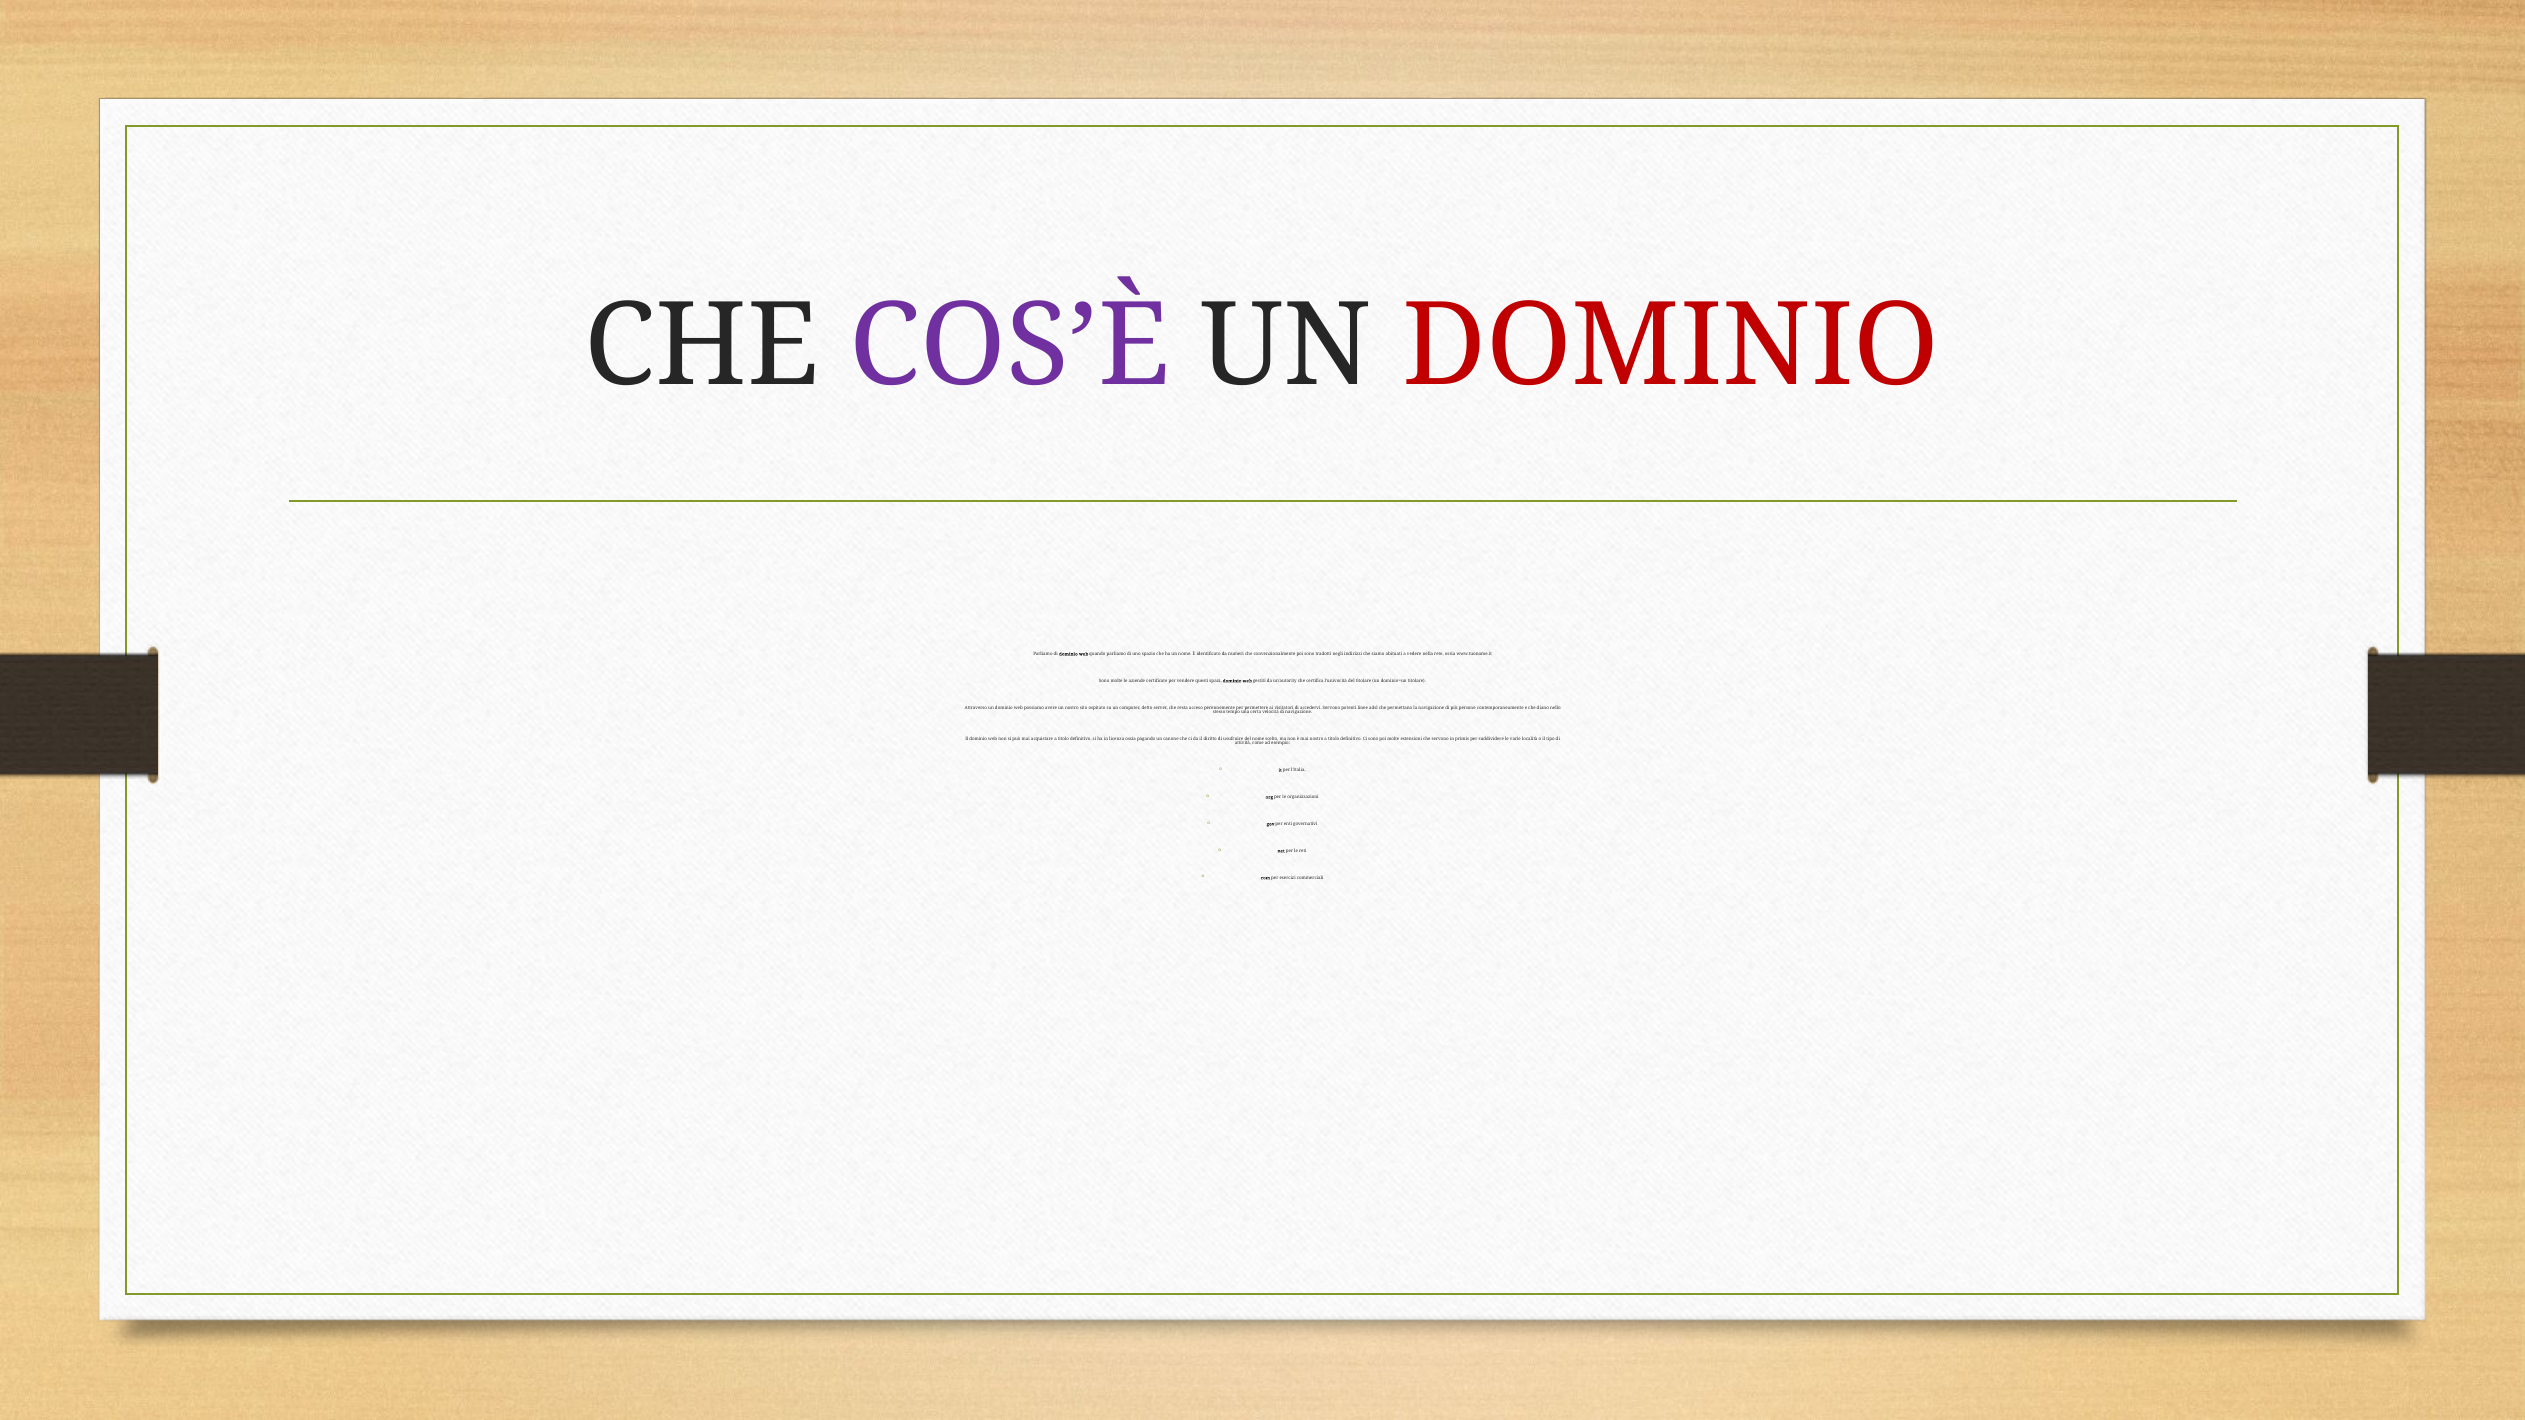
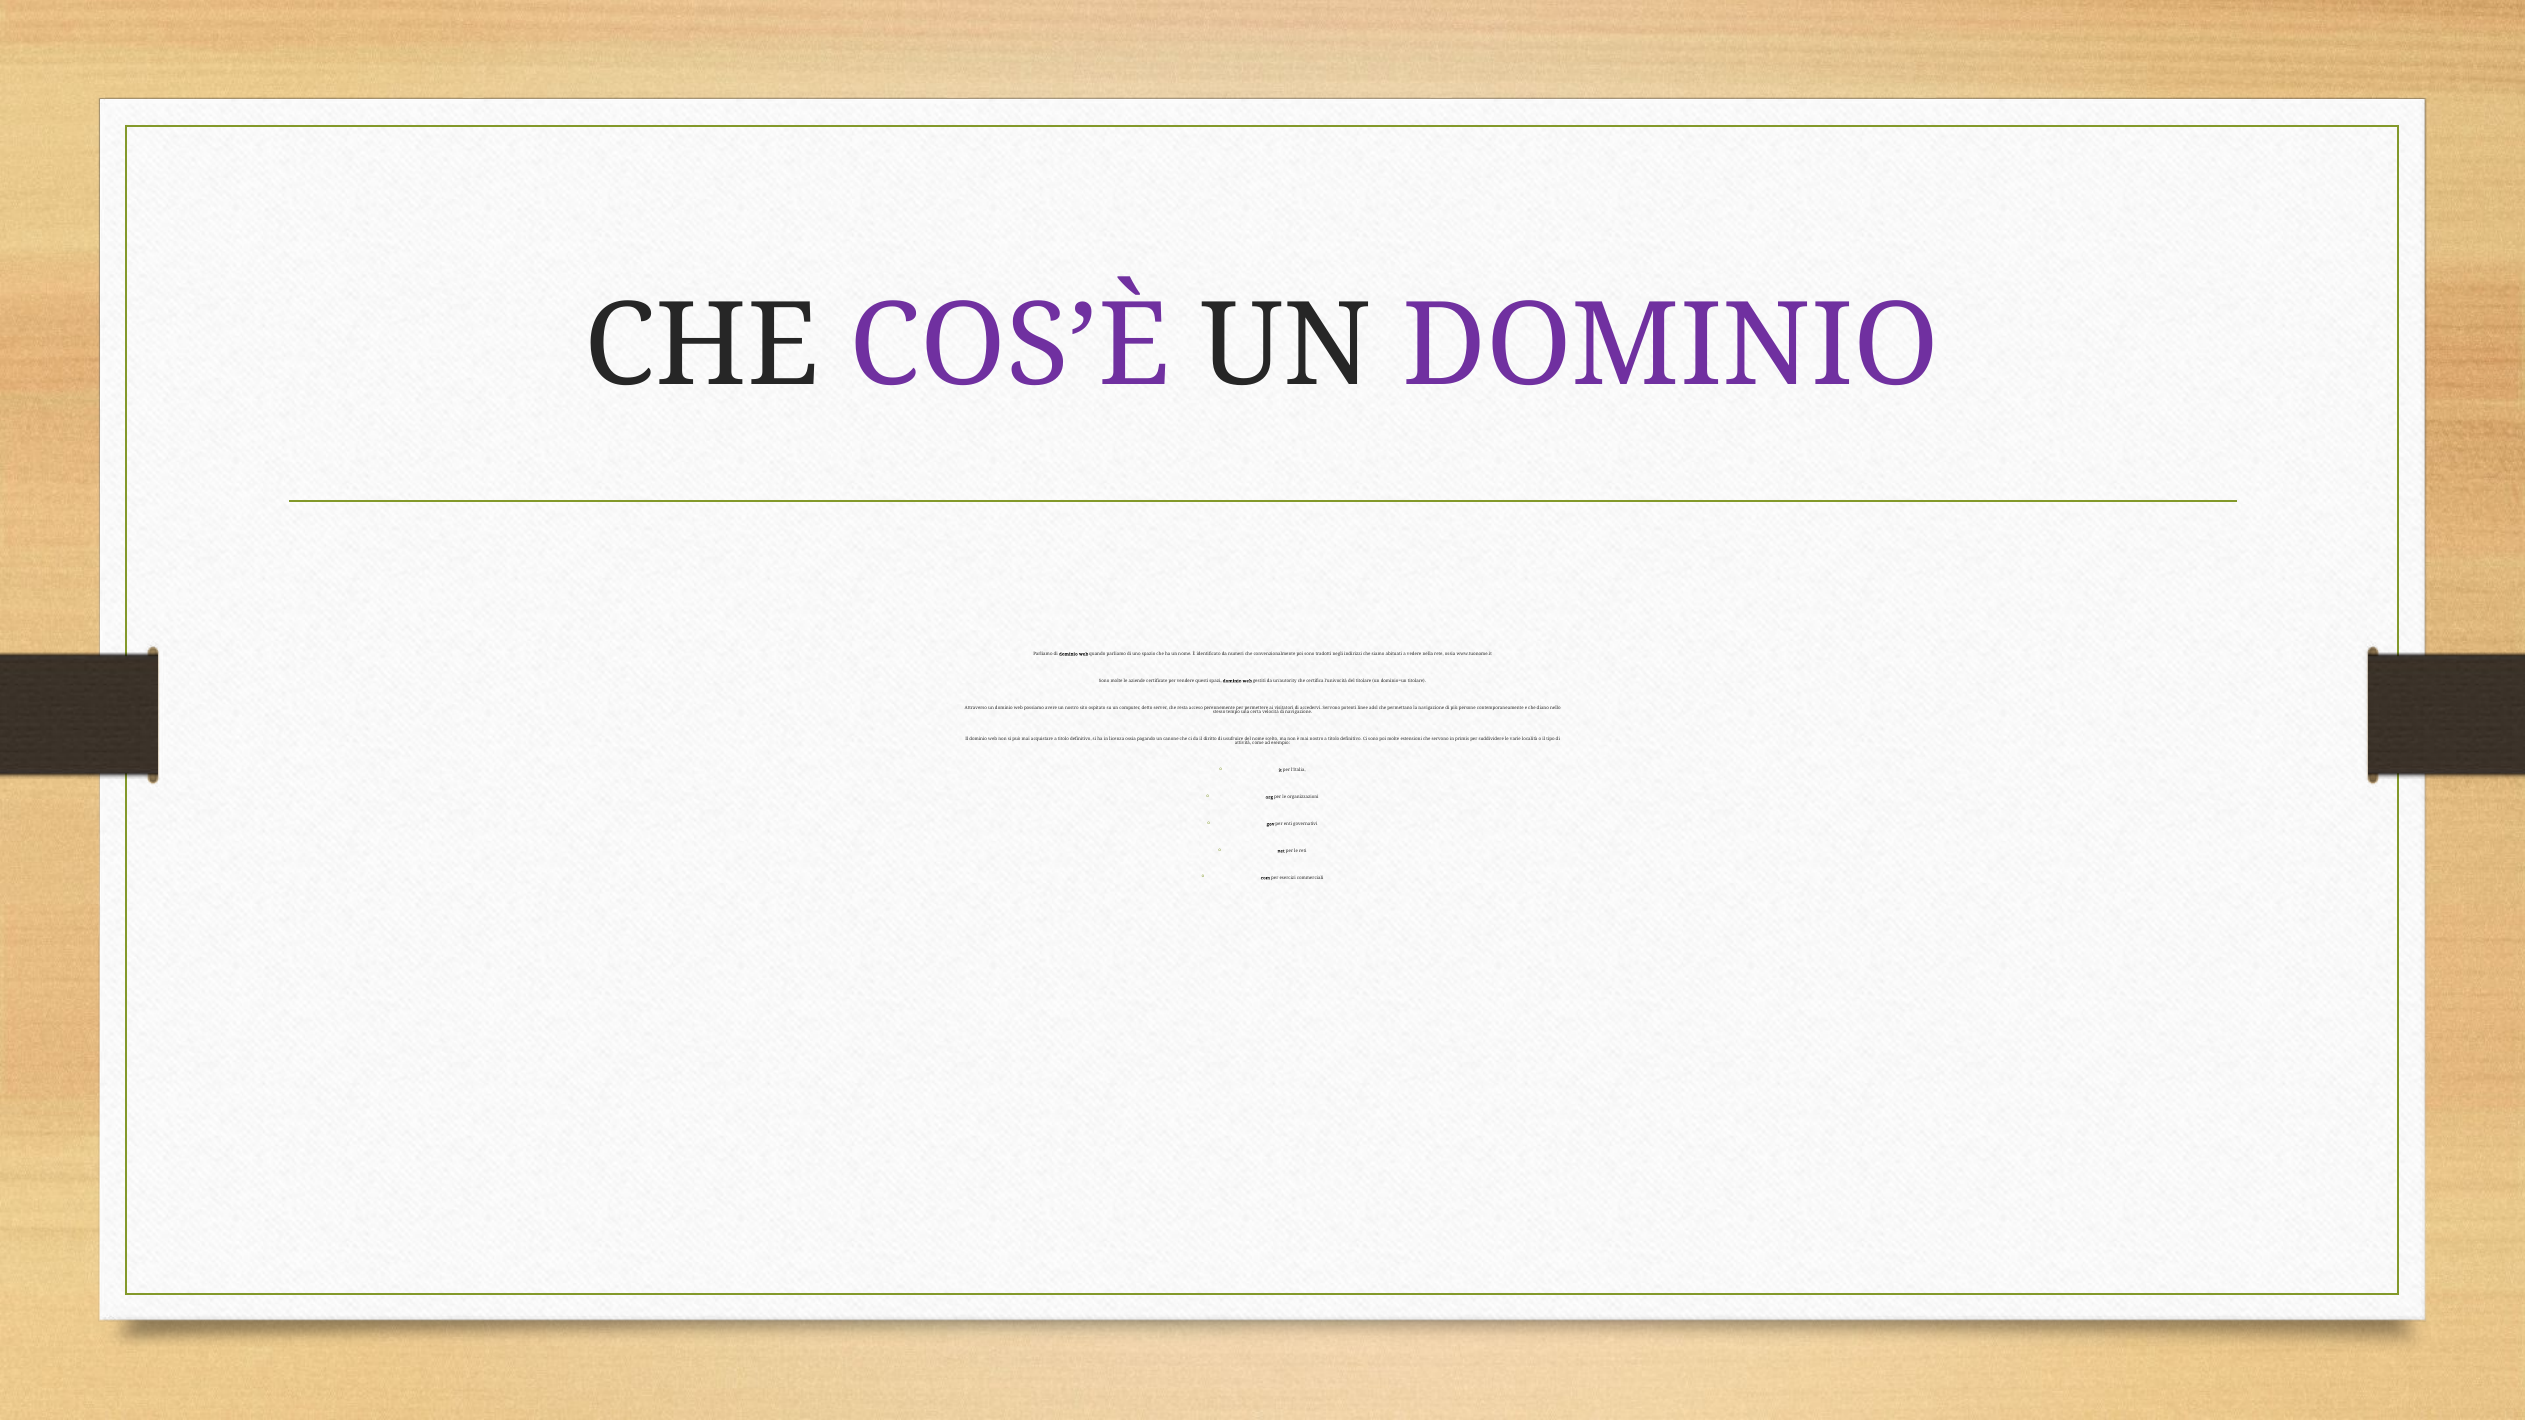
DOMINIO colour: red -> purple (1671, 346)
